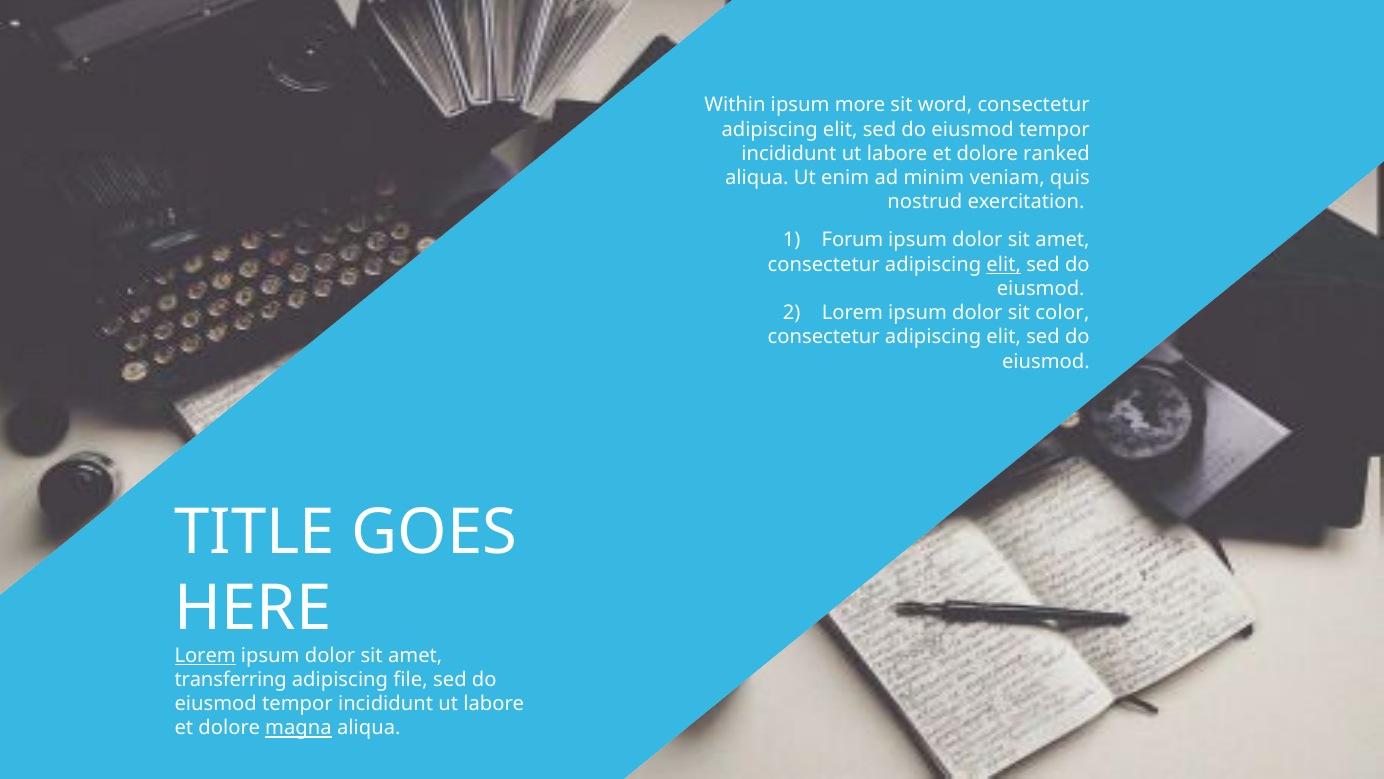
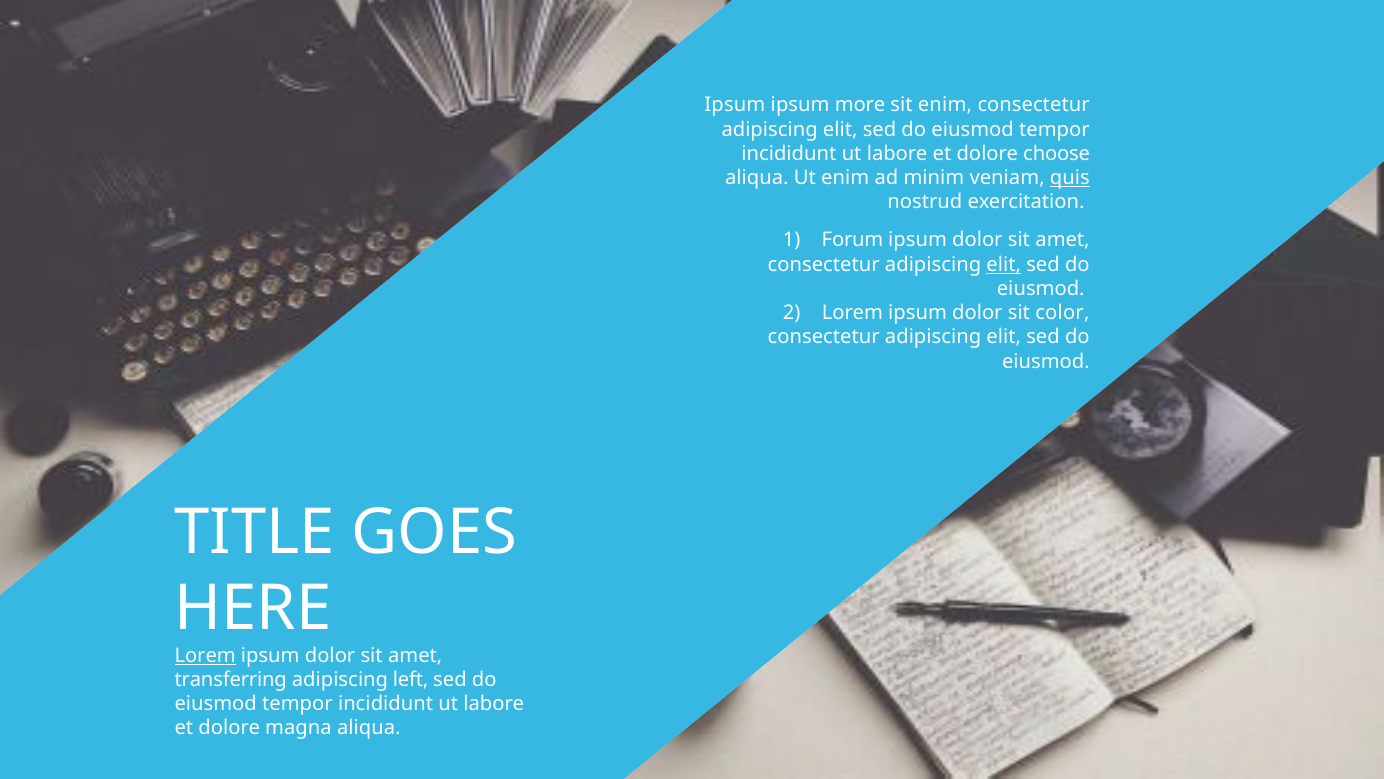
Within: Within -> Ipsum (735, 105)
sit word: word -> enim (945, 105)
ranked: ranked -> choose (1057, 154)
quis underline: none -> present (1070, 178)
file: file -> left (411, 679)
magna underline: present -> none (298, 728)
